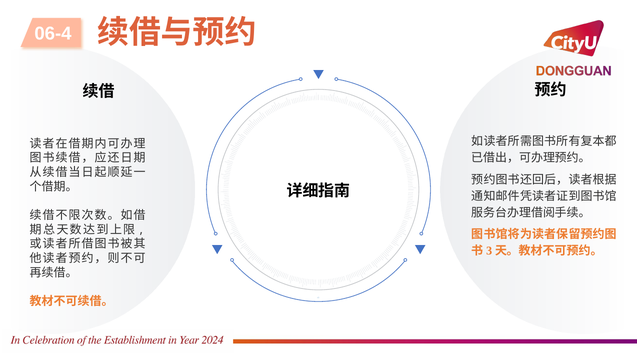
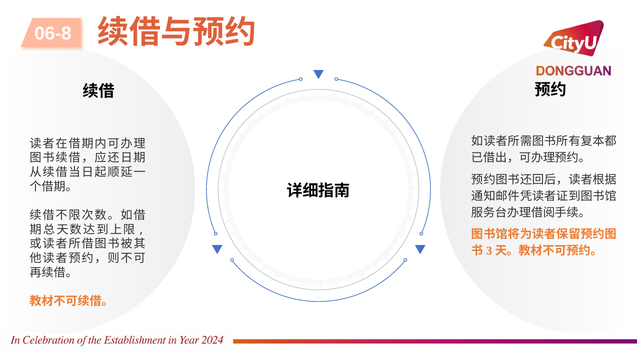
06-4: 06-4 -> 06-8 (53, 34)
